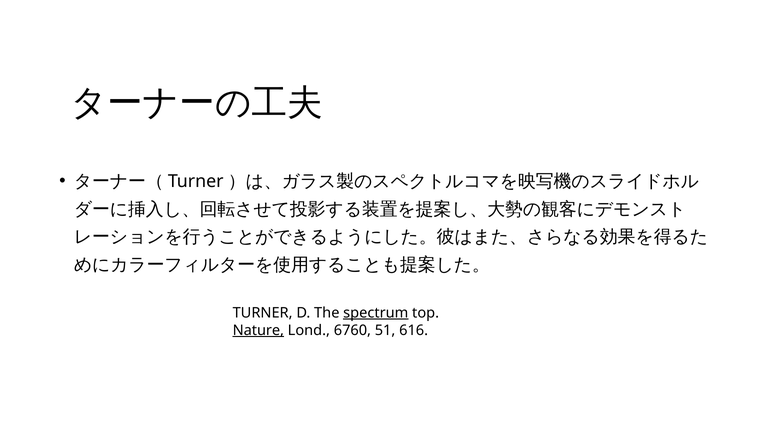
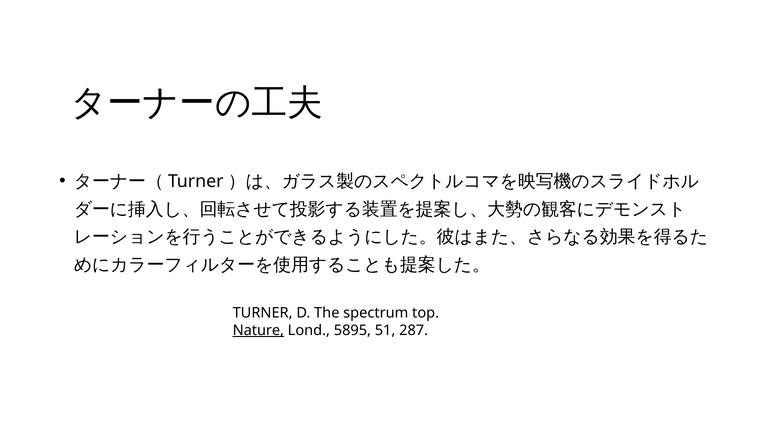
spectrum underline: present -> none (376, 313)
6760: 6760 -> 5895 (352, 330)
616: 616 -> 287 (414, 330)
